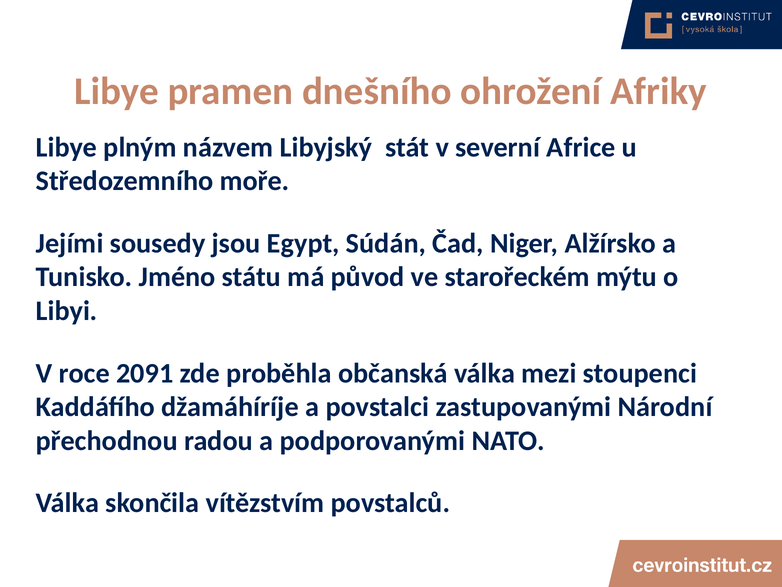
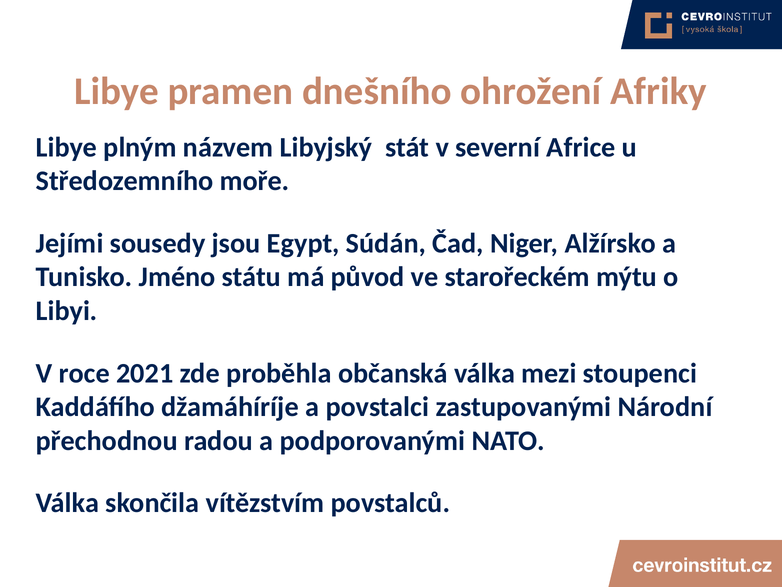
2091: 2091 -> 2021 (145, 373)
